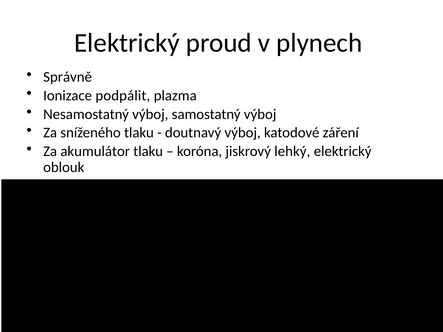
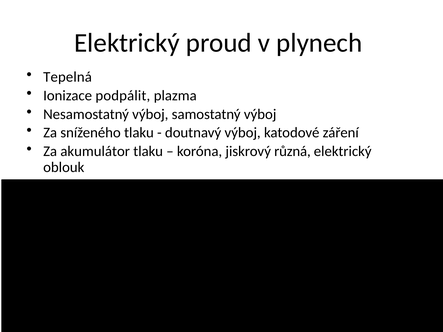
Správně: Správně -> Tepelná (68, 77)
lehký: lehký -> různá (292, 151)
